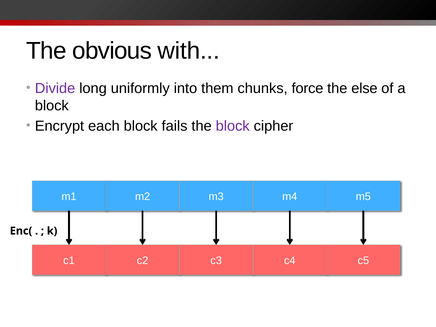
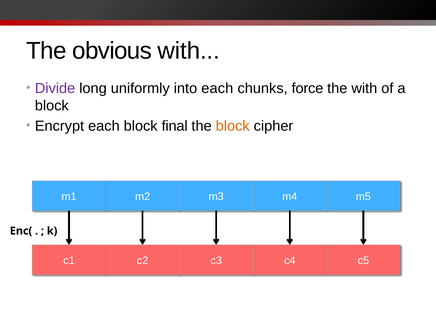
into them: them -> each (217, 88)
the else: else -> with (364, 88)
fails: fails -> final (175, 126)
block colour: purple -> orange (233, 126)
